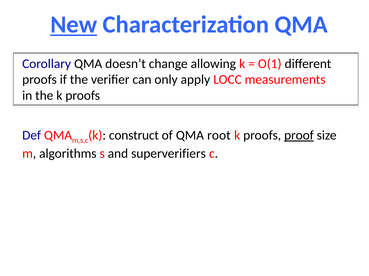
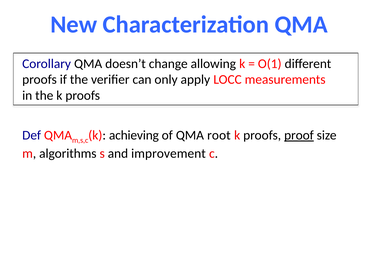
New underline: present -> none (74, 25)
construct: construct -> achieving (134, 136)
superverifiers: superverifiers -> improvement (168, 154)
